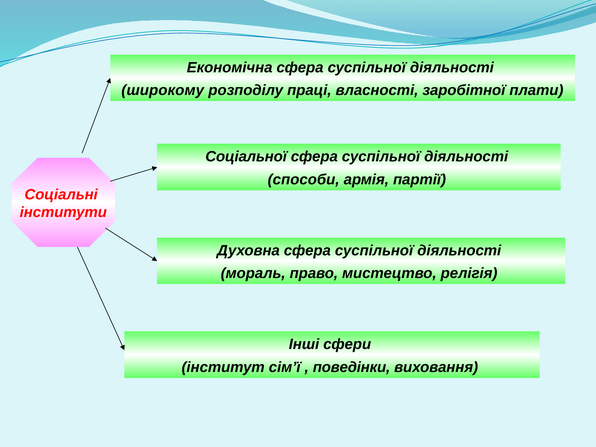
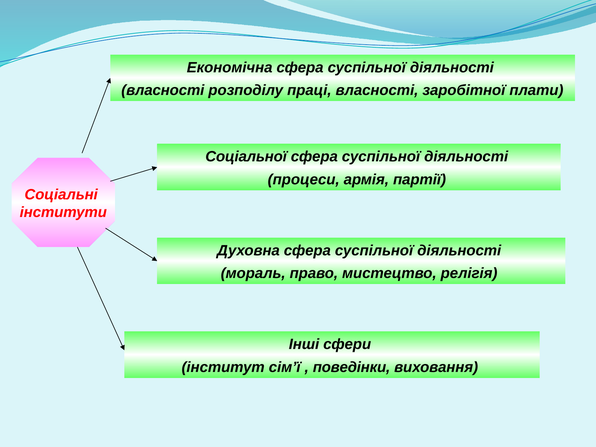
широкому: широкому -> власності (163, 90)
способи: способи -> процеси (304, 179)
